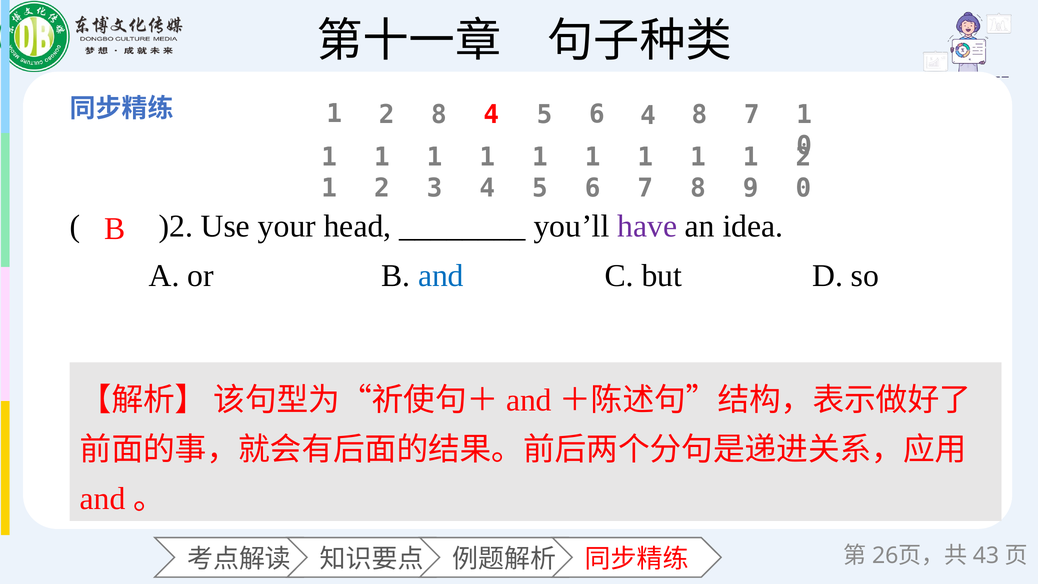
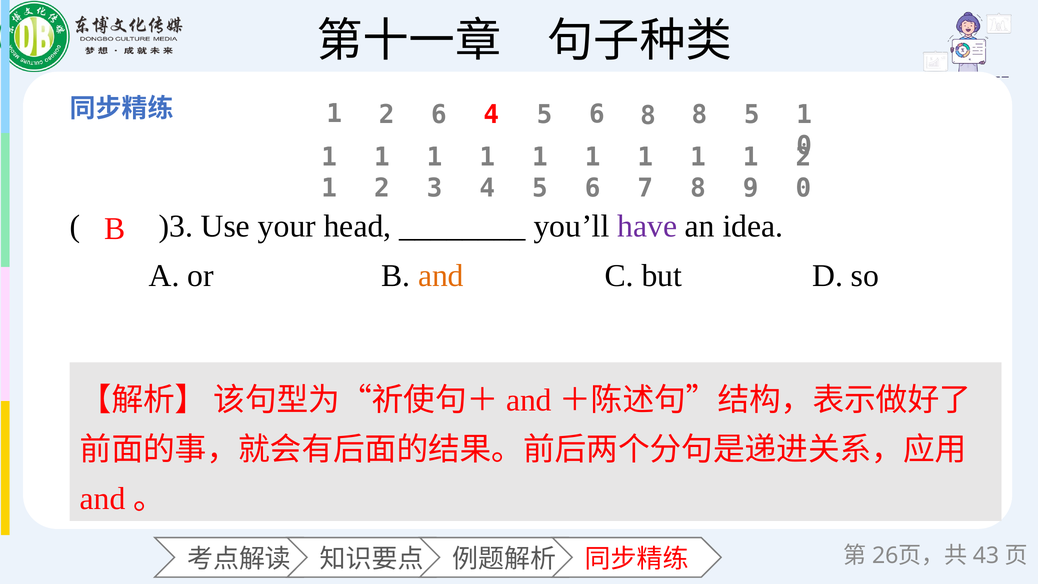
2 8: 8 -> 6 (439, 115)
6 4: 4 -> 8 (648, 116)
8 7: 7 -> 5 (752, 115)
)2: )2 -> )3 (176, 226)
and colour: blue -> orange (441, 276)
